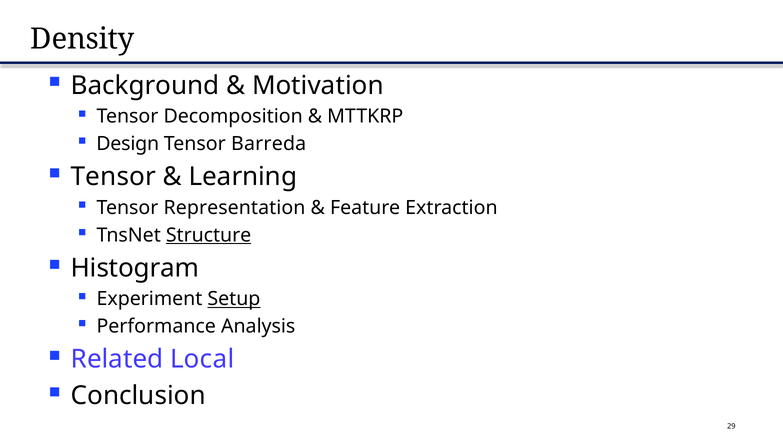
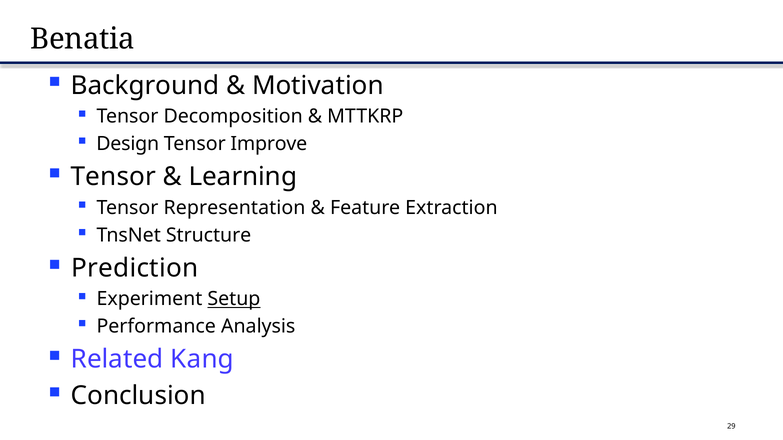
Density: Density -> Benatia (83, 39)
Barreda: Barreda -> Improve (269, 144)
Structure underline: present -> none (209, 235)
Histogram: Histogram -> Prediction (135, 268)
Local: Local -> Kang (202, 360)
